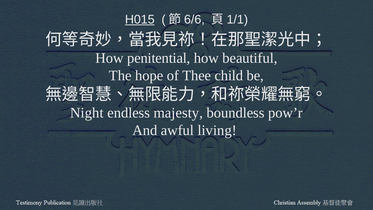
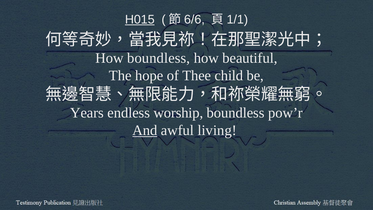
How penitential: penitential -> boundless (159, 58)
Night: Night -> Years (87, 113)
majesty: majesty -> worship (178, 113)
And underline: none -> present (145, 130)
